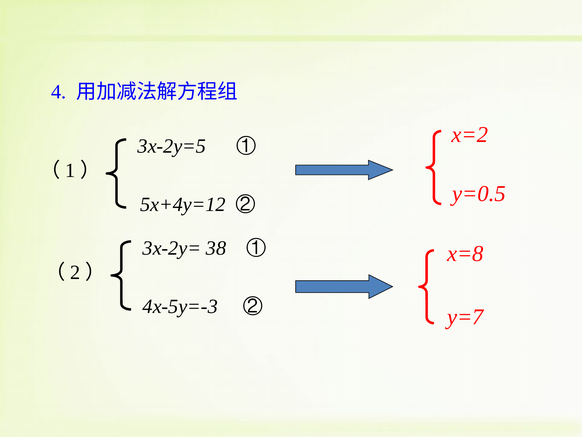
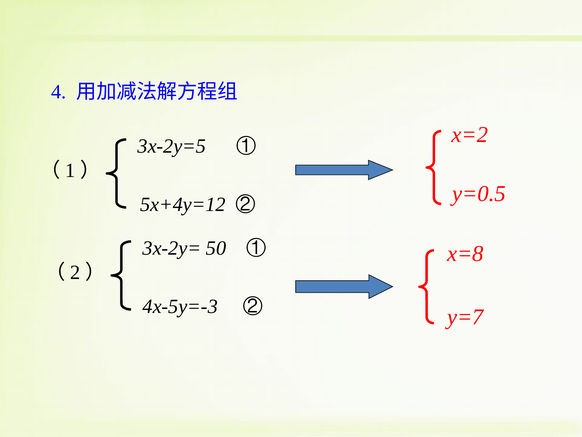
38: 38 -> 50 (216, 248)
